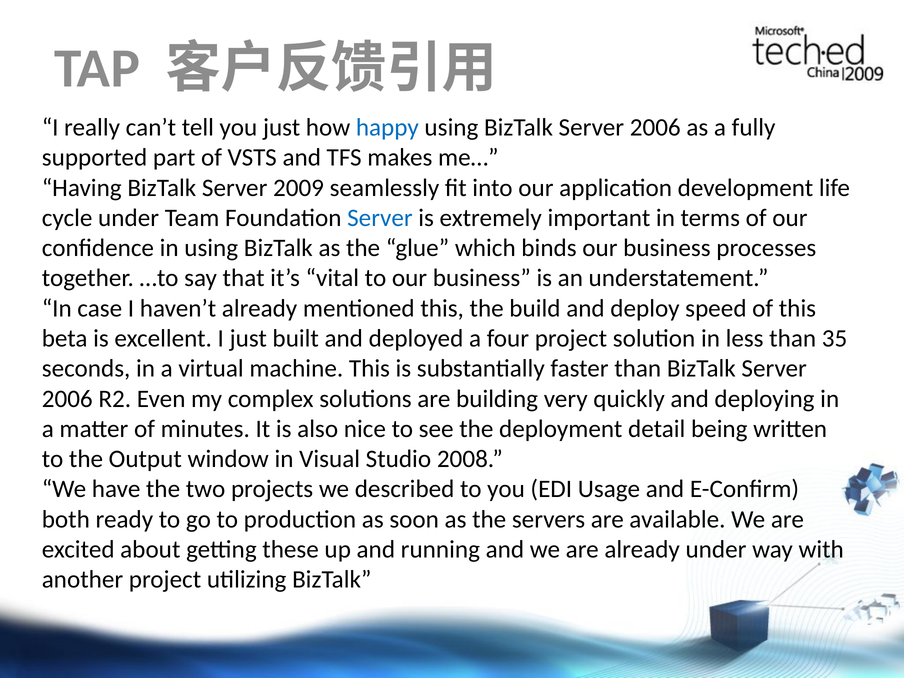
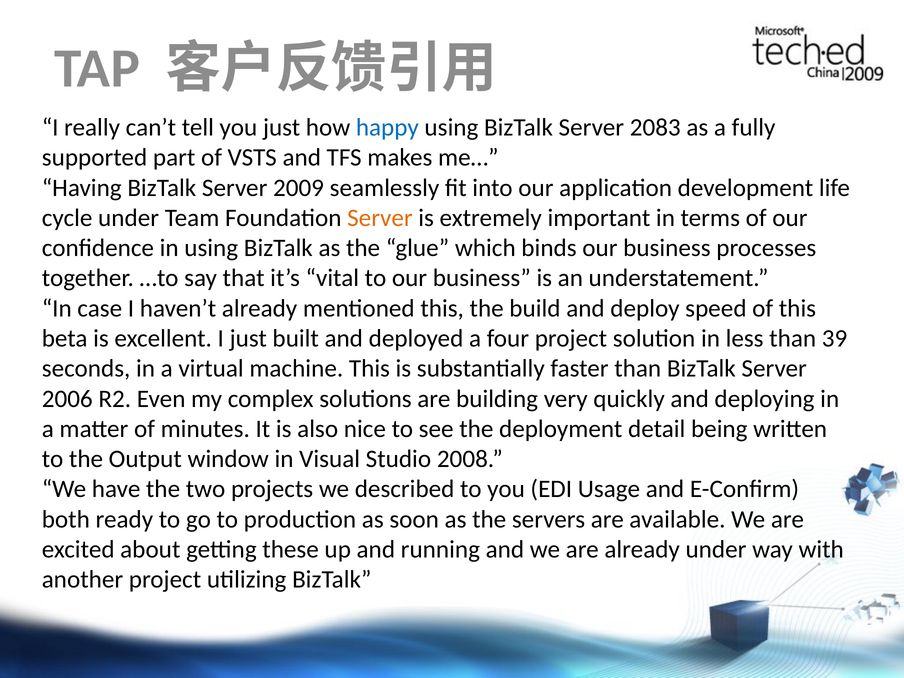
using BizTalk Server 2006: 2006 -> 2083 (655, 127)
Server colour: blue -> orange (380, 218)
35: 35 -> 39 (835, 338)
